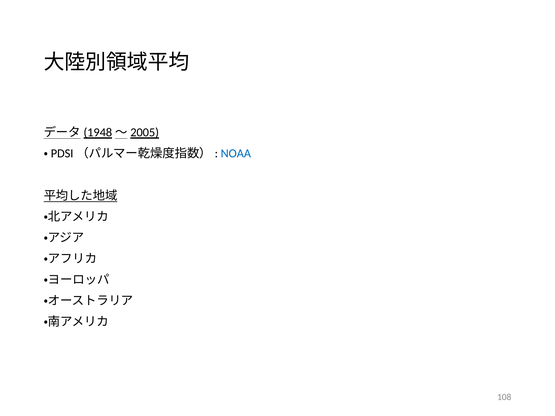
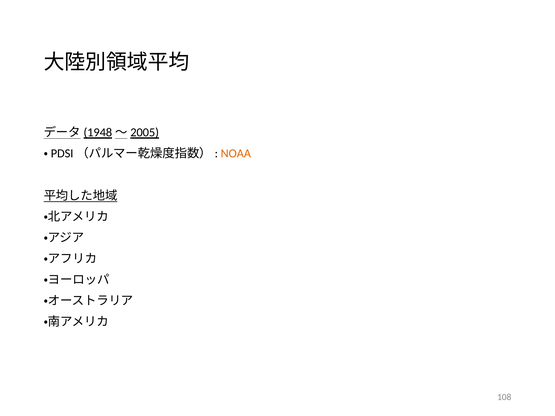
NOAA colour: blue -> orange (236, 154)
